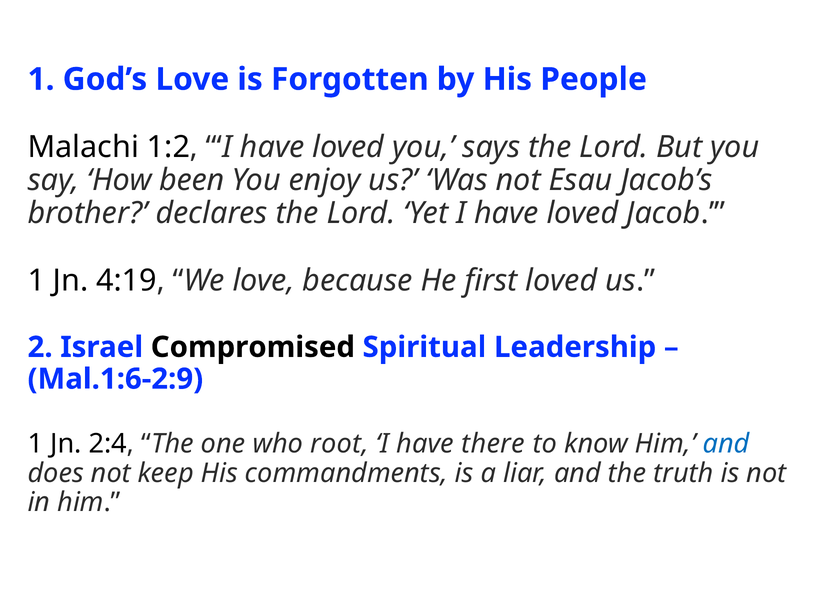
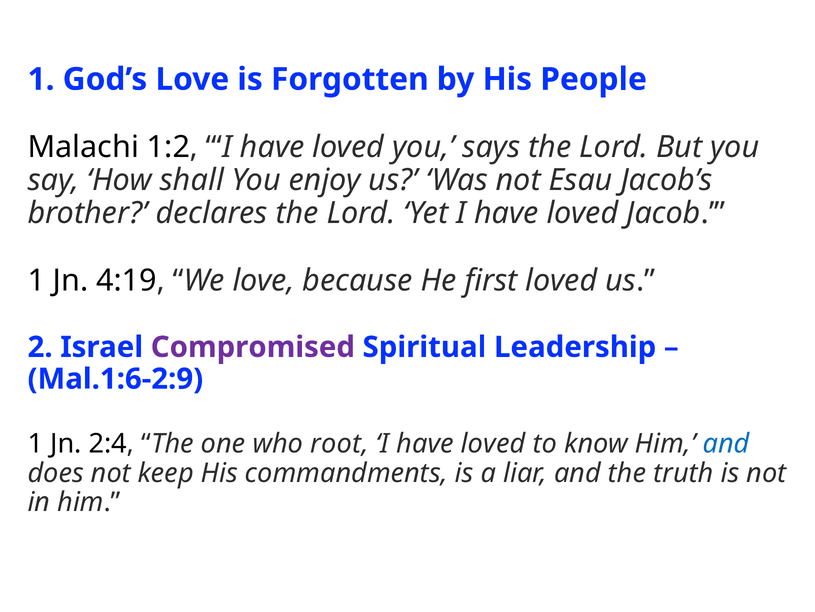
been: been -> shall (192, 180)
Compromised colour: black -> purple (253, 347)
there: there -> loved (493, 443)
